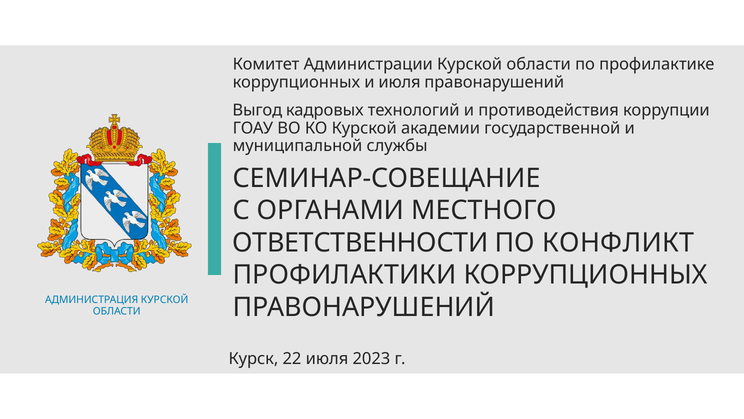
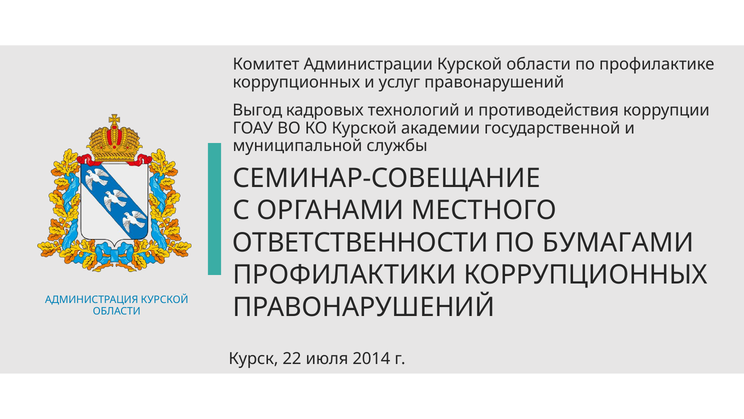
и июля: июля -> услуг (399, 82)
КОНФЛИКТ: КОНФЛИКТ -> БУМАГАМИ (618, 243)
2023: 2023 -> 2014 (371, 359)
